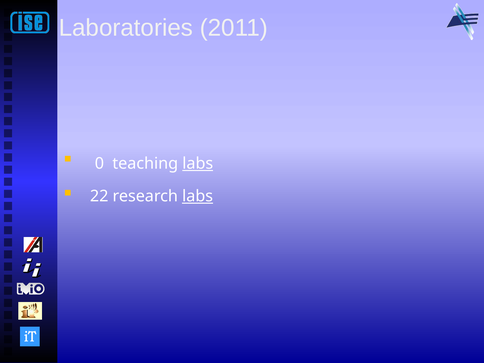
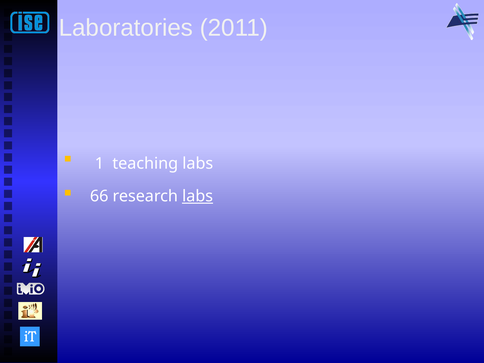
0: 0 -> 1 (99, 163)
labs underline: present -> none (198, 163)
22: 22 -> 66 (99, 196)
